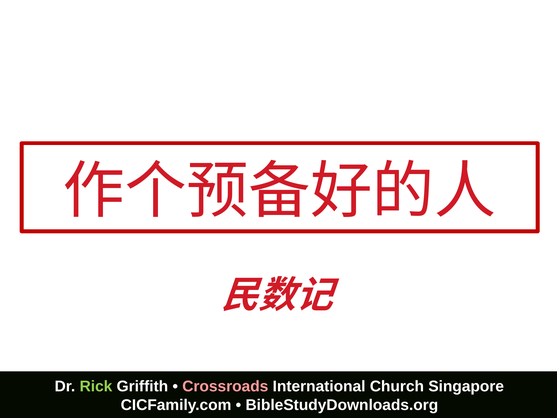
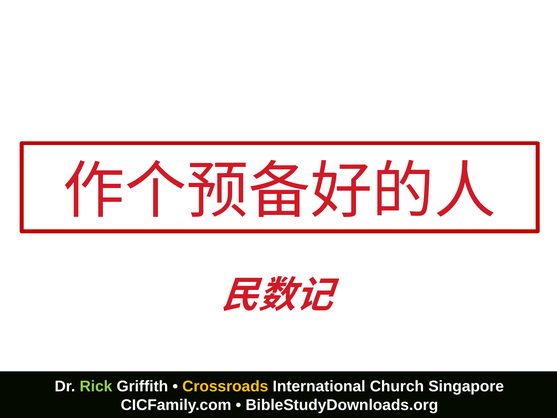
Crossroads colour: pink -> yellow (225, 386)
